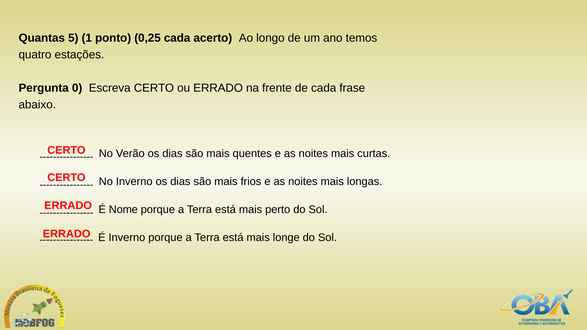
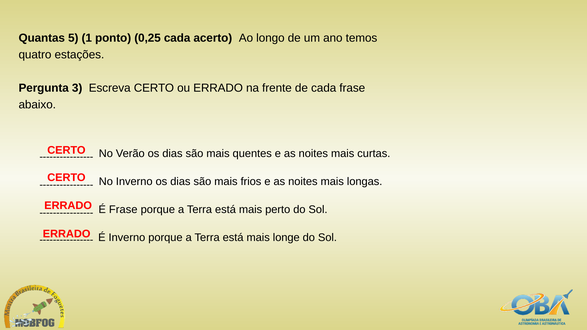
0: 0 -> 3 (77, 88)
É Nome: Nome -> Frase (123, 210)
